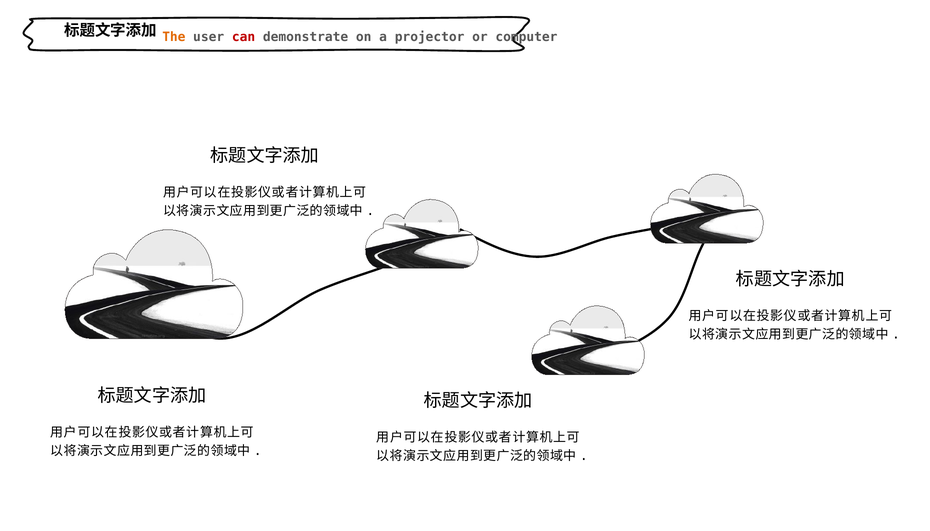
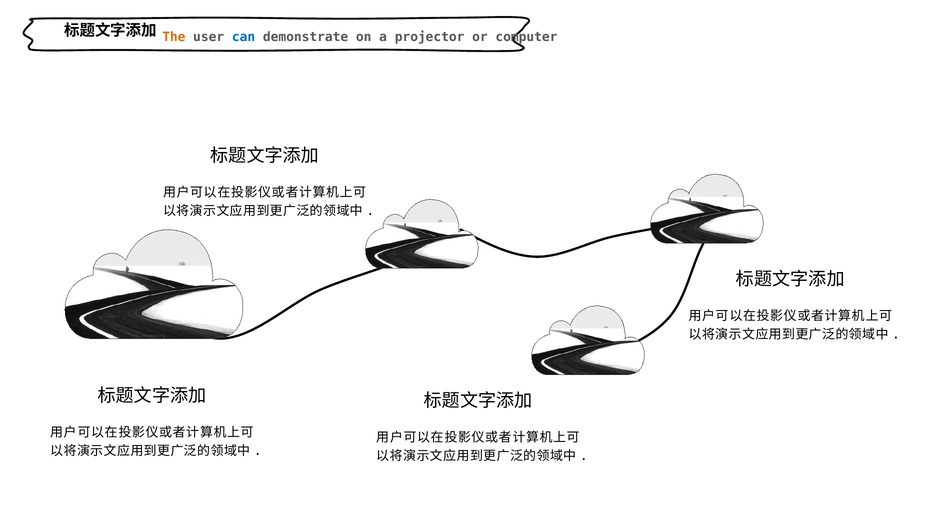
can colour: red -> blue (244, 37)
